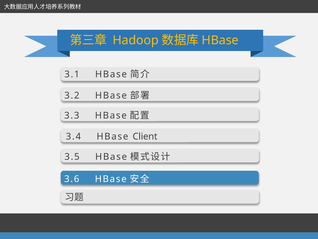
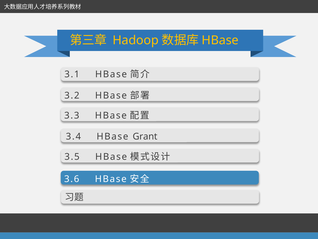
Client: Client -> Grant (145, 136)
